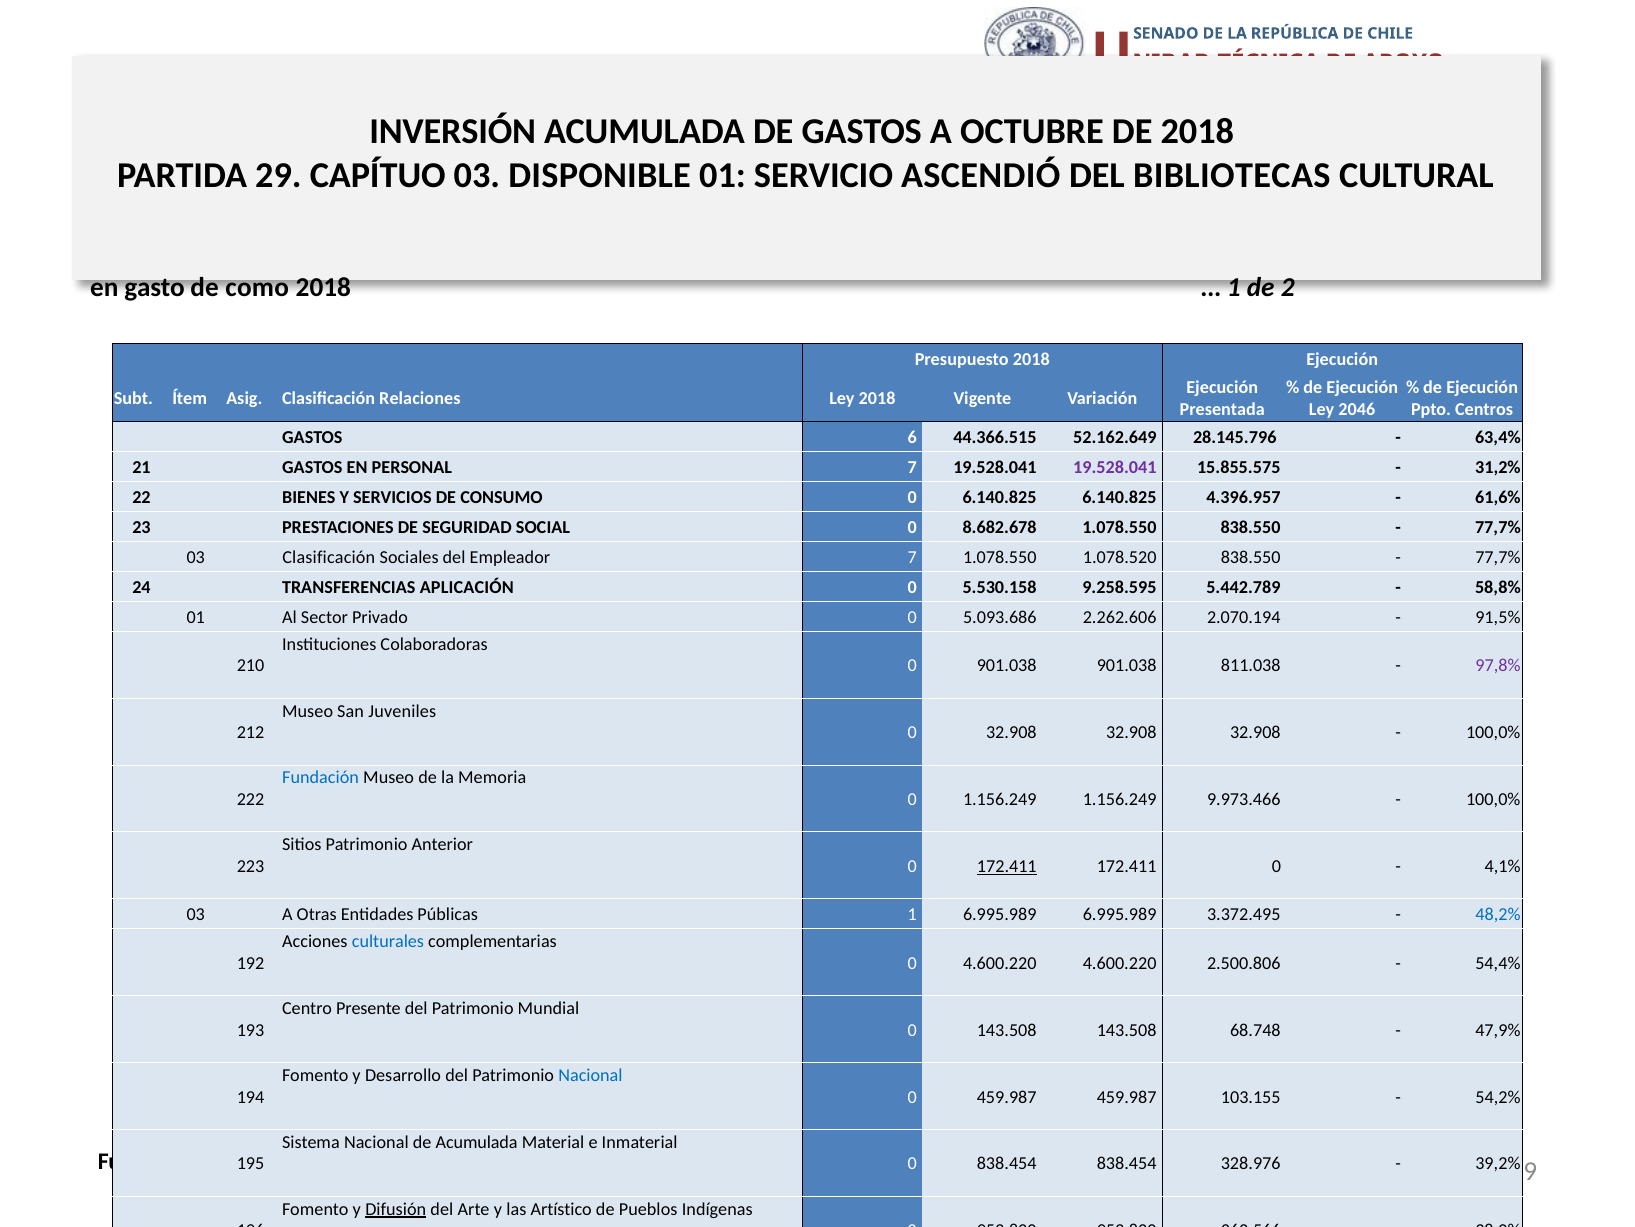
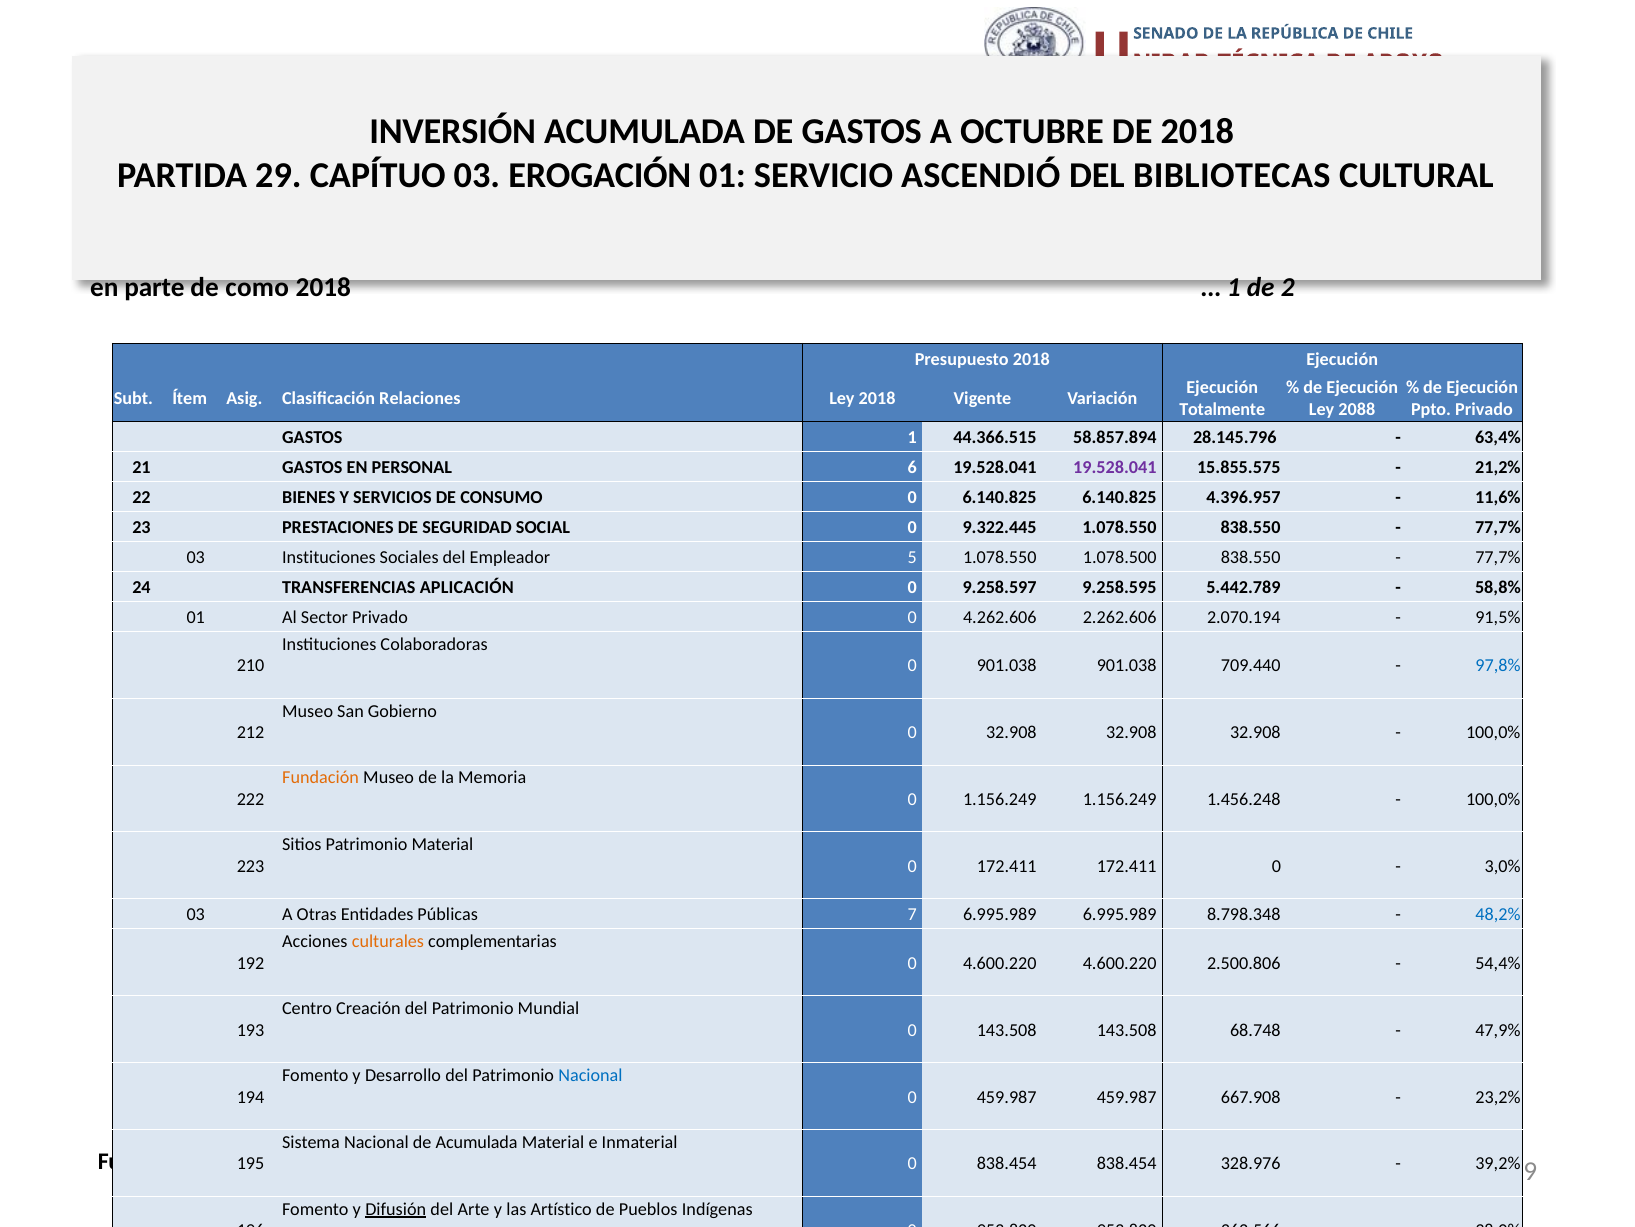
DISPONIBLE: DISPONIBLE -> EROGACIÓN (600, 175)
gasto: gasto -> parte (155, 288)
Presentada: Presentada -> Totalmente (1222, 409)
2046: 2046 -> 2088 (1357, 409)
Ppto Centros: Centros -> Privado (1484, 409)
GASTOS 6: 6 -> 1 (912, 437)
52.162.649: 52.162.649 -> 58.857.894 (1115, 437)
PERSONAL 7: 7 -> 6 (912, 467)
31,2%: 31,2% -> 21,2% (1498, 467)
61,6%: 61,6% -> 11,6% (1498, 497)
8.682.678: 8.682.678 -> 9.322.445 (1000, 527)
03 Clasificación: Clasificación -> Instituciones (329, 557)
Empleador 7: 7 -> 5 (912, 557)
1.078.520: 1.078.520 -> 1.078.500 (1120, 557)
5.530.158: 5.530.158 -> 9.258.597 (1000, 587)
5.093.686: 5.093.686 -> 4.262.606 (1000, 617)
811.038: 811.038 -> 709.440 (1251, 665)
97,8% colour: purple -> blue (1498, 665)
Juveniles: Juveniles -> Gobierno (402, 711)
Fundación colour: blue -> orange (321, 778)
9.973.466: 9.973.466 -> 1.456.248 (1244, 799)
Patrimonio Anterior: Anterior -> Material (442, 844)
172.411 underline: present -> none (1007, 866)
4,1%: 4,1% -> 3,0% (1503, 866)
Públicas 1: 1 -> 7 (912, 914)
3.372.495: 3.372.495 -> 8.798.348 (1244, 914)
culturales colour: blue -> orange (388, 941)
Presente: Presente -> Creación (368, 1008)
103.155: 103.155 -> 667.908 (1251, 1096)
54,2%: 54,2% -> 23,2% (1498, 1096)
